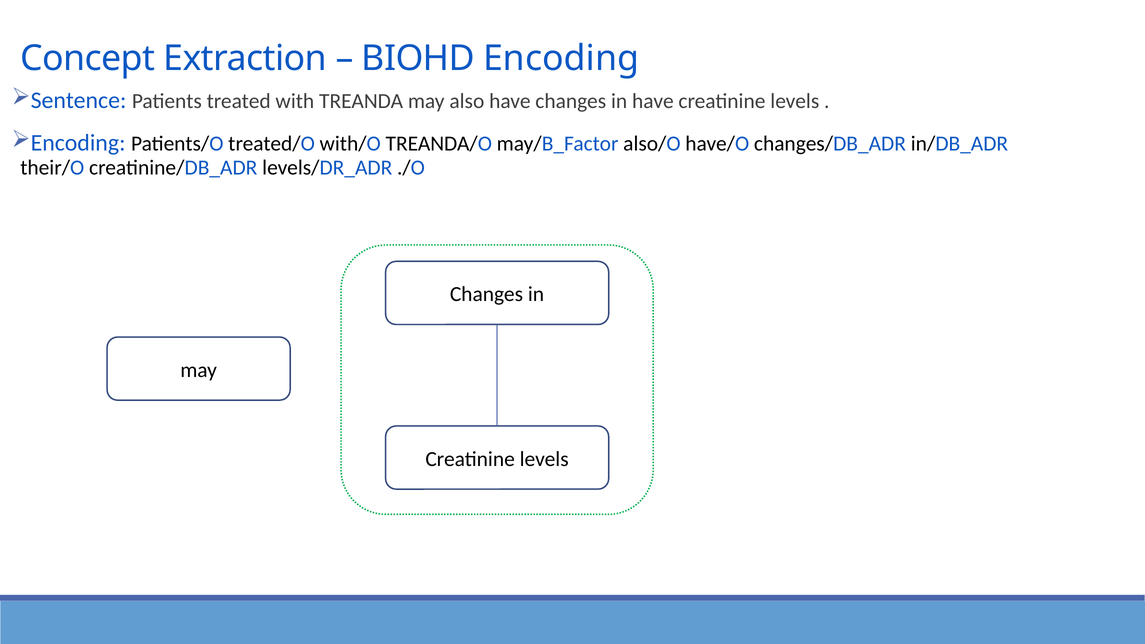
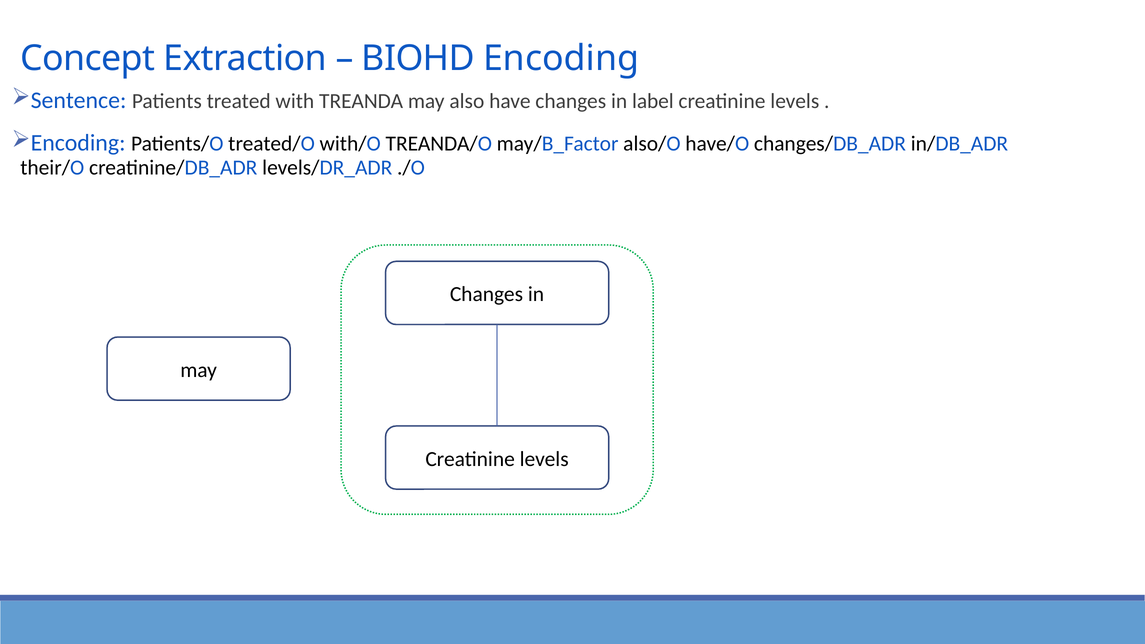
in have: have -> label (653, 101)
